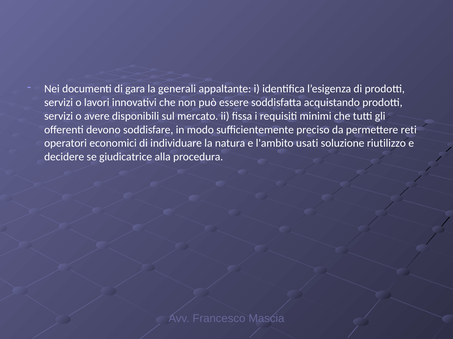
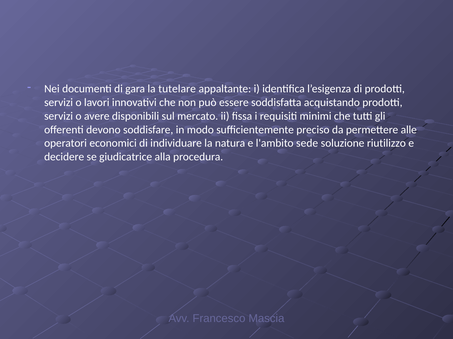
generali: generali -> tutelare (177, 89)
reti: reti -> alle (409, 130)
usati: usati -> sede (307, 143)
